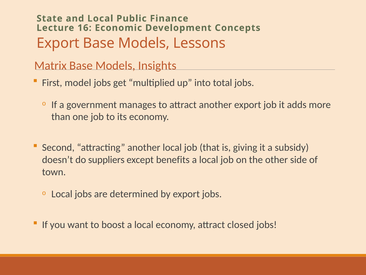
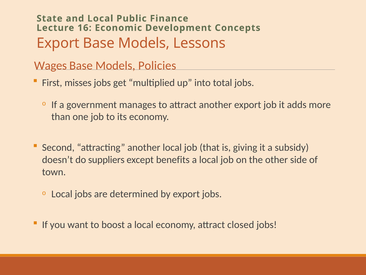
Matrix: Matrix -> Wages (50, 66)
Insights: Insights -> Policies (157, 66)
model: model -> misses (78, 83)
